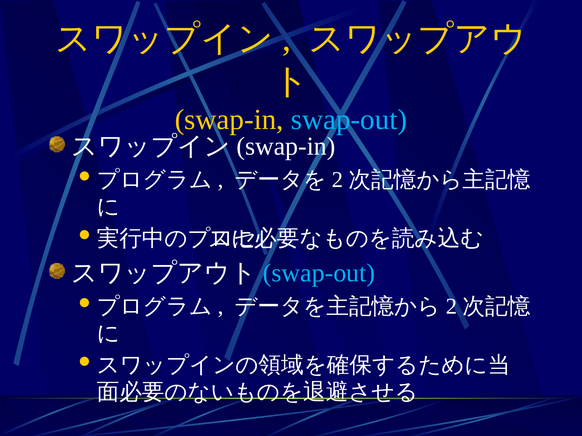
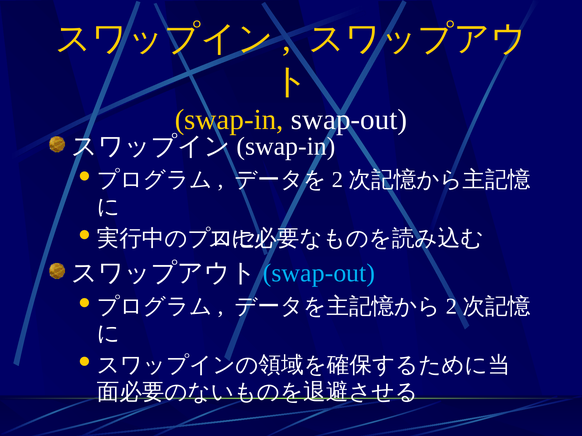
swap-out colour: light blue -> white (349, 120)
